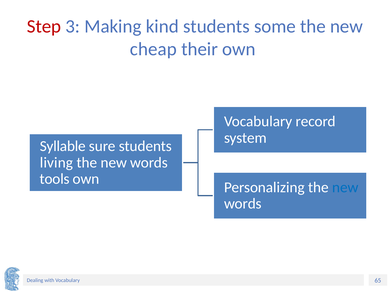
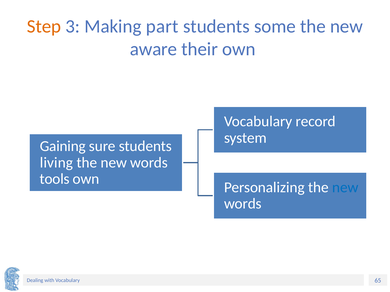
Step colour: red -> orange (44, 26)
kind: kind -> part (162, 26)
cheap: cheap -> aware (154, 49)
Syllable: Syllable -> Gaining (63, 146)
